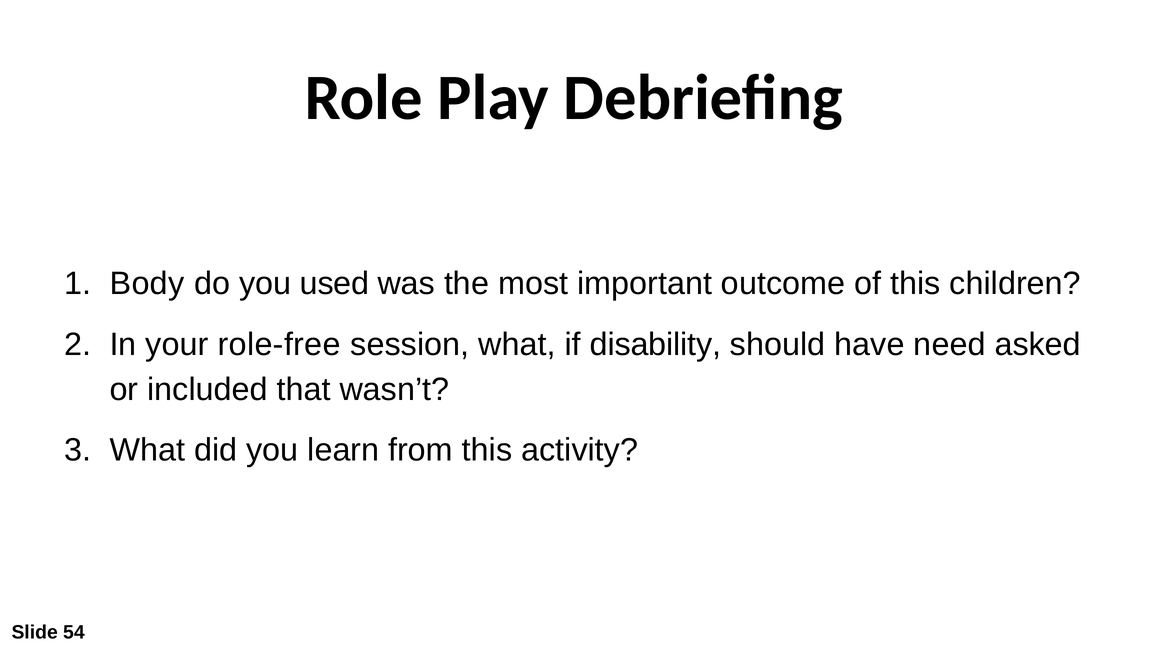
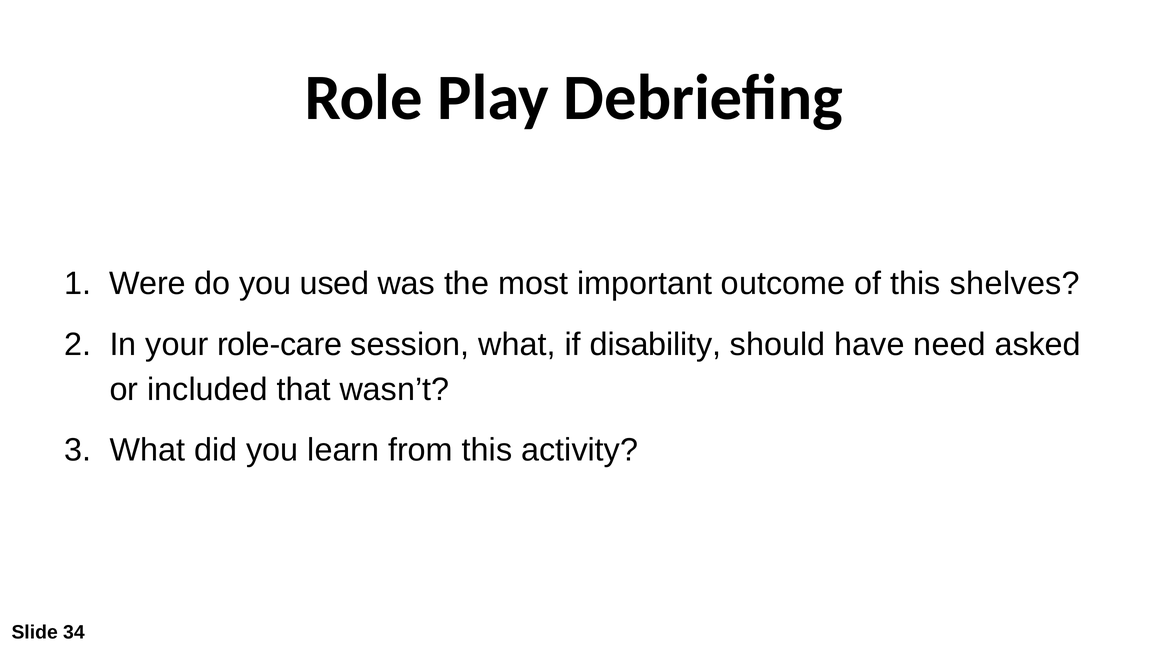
Body: Body -> Were (147, 284)
children: children -> shelves (1015, 284)
role-free: role-free -> role-care (280, 345)
54: 54 -> 34 (74, 632)
